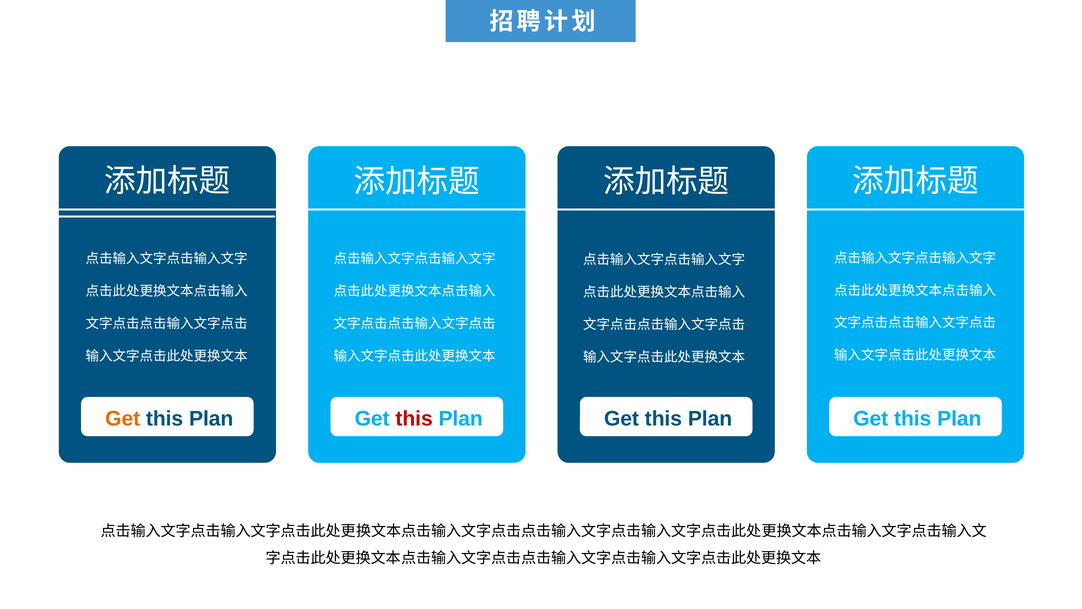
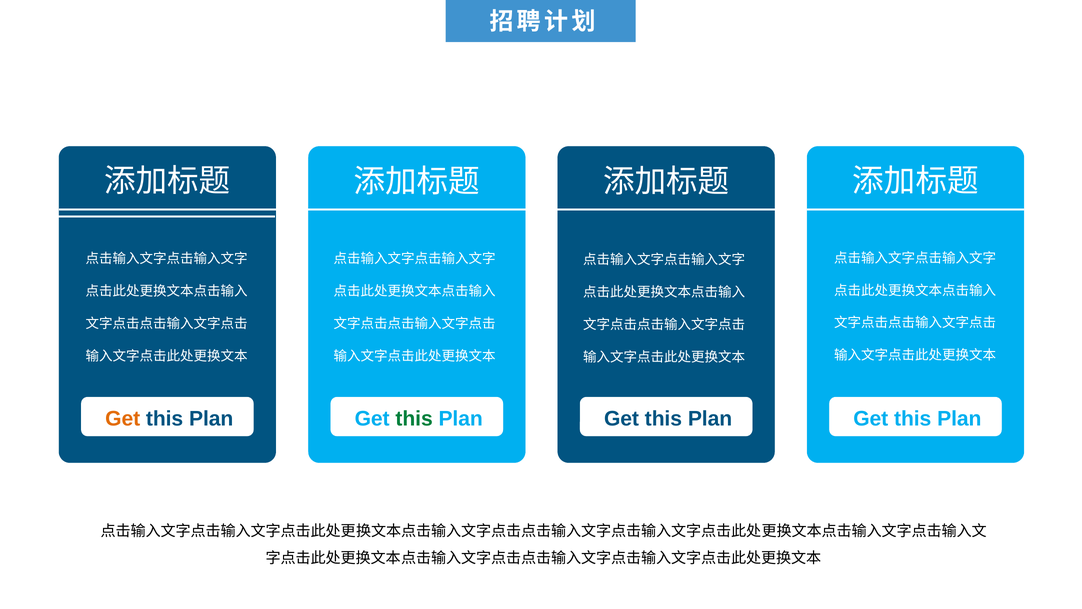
this colour: red -> green (414, 418)
